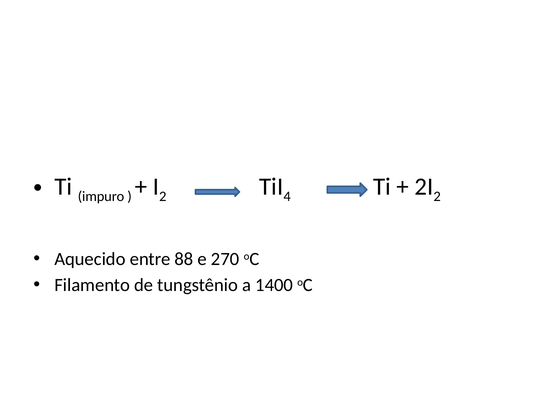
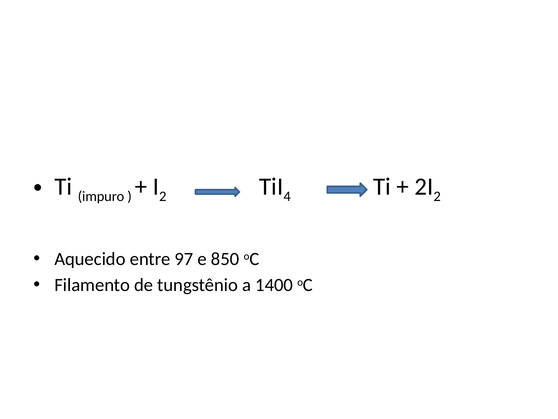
88: 88 -> 97 (184, 259)
270: 270 -> 850 (225, 259)
